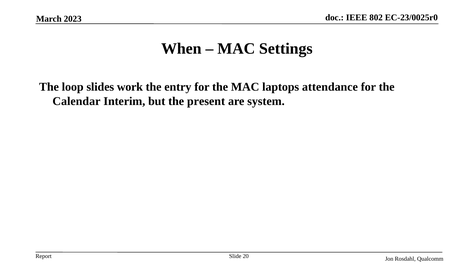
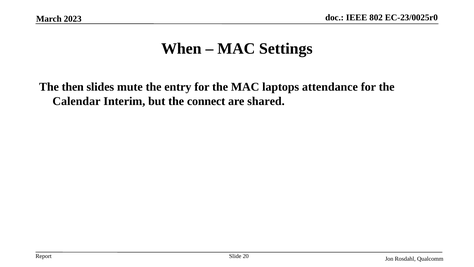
loop: loop -> then (73, 87)
work: work -> mute (130, 87)
present: present -> connect (206, 101)
system: system -> shared (266, 101)
